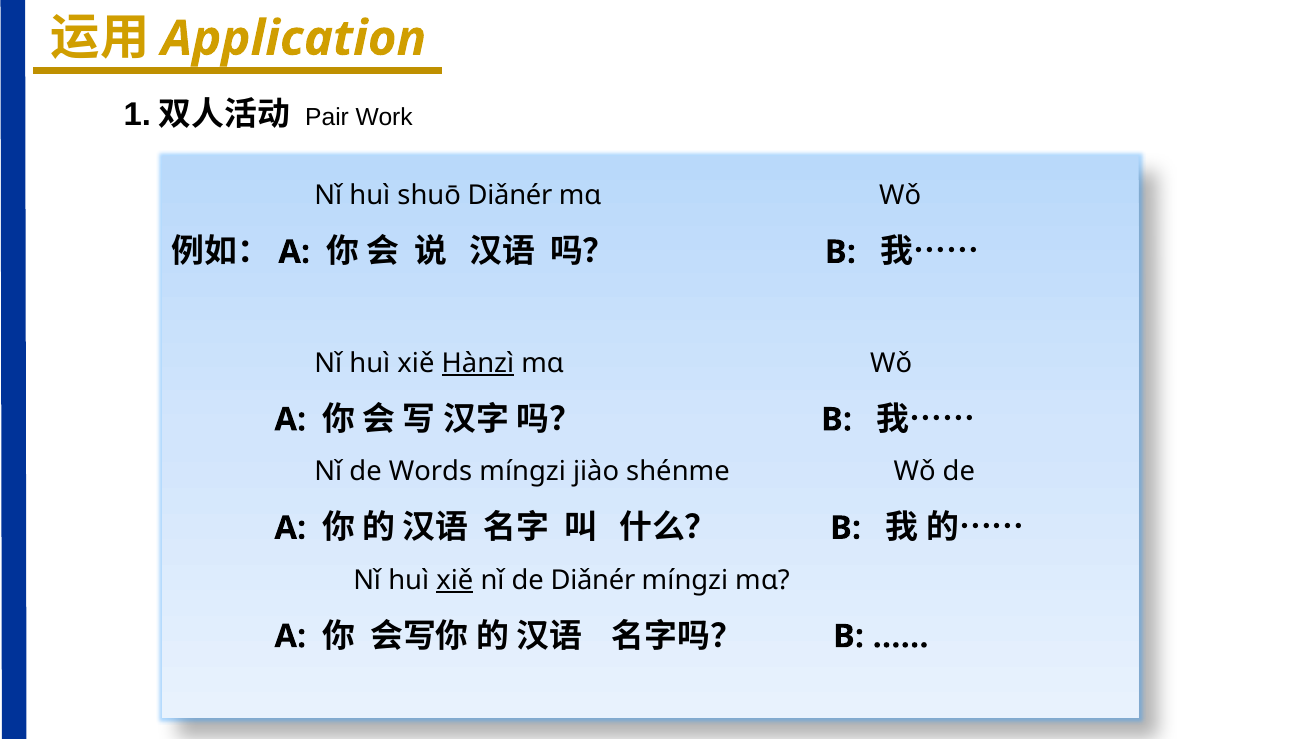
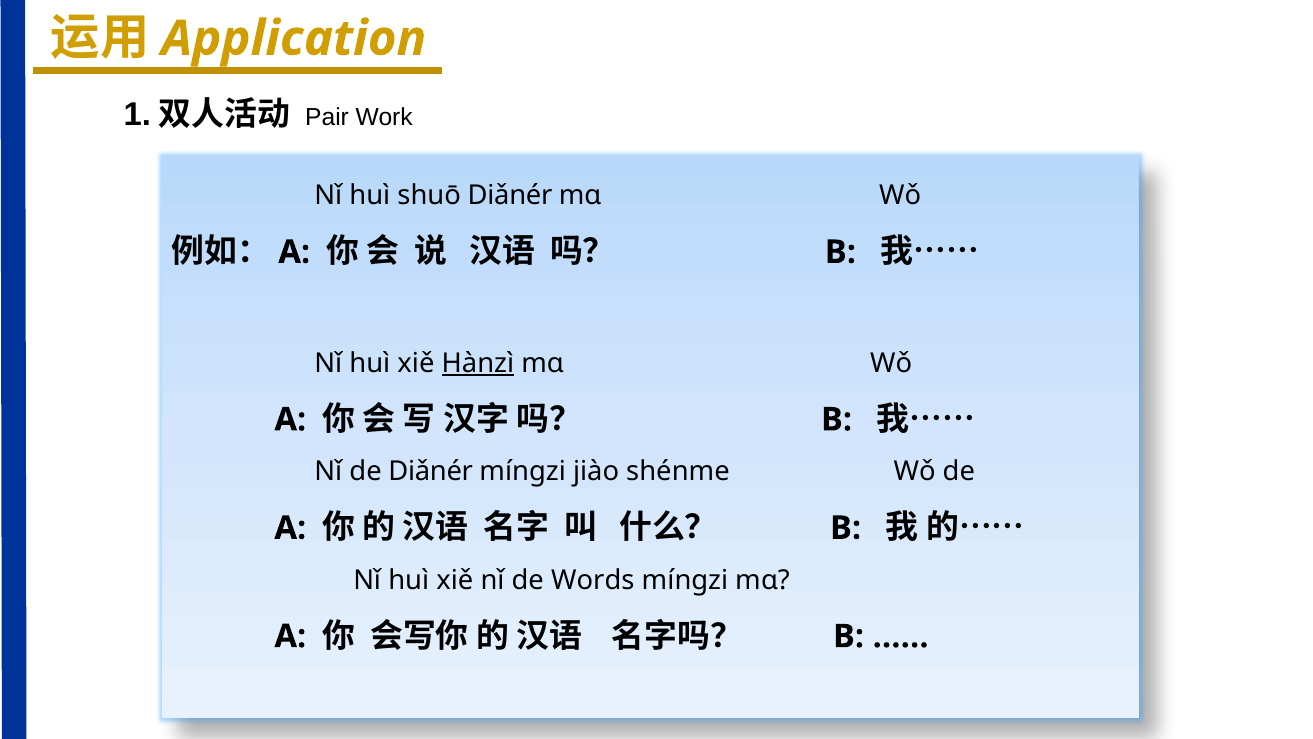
de Words: Words -> Diǎnér (431, 471)
xiě underline: present -> none (455, 580)
de Diǎnér: Diǎnér -> Words (593, 580)
